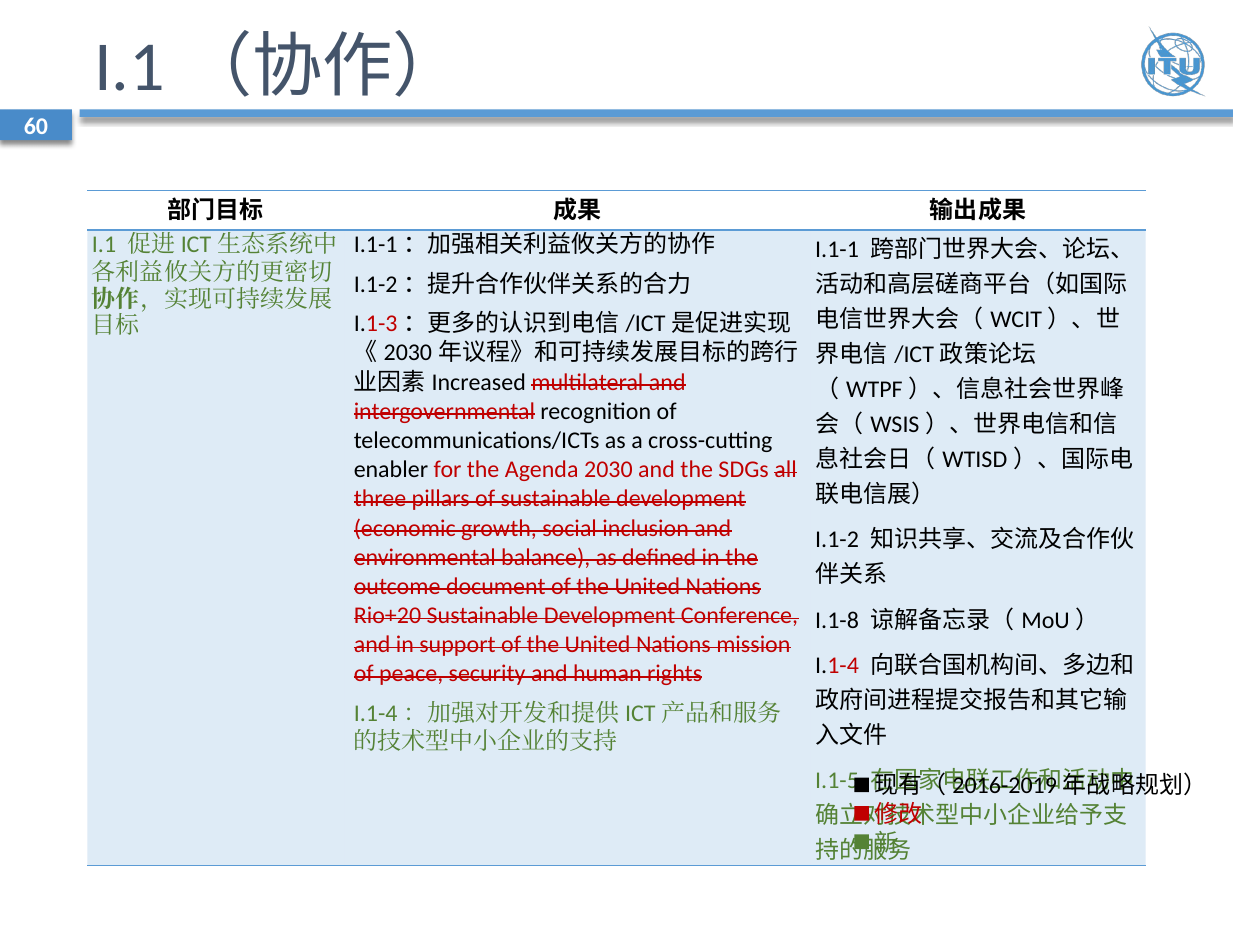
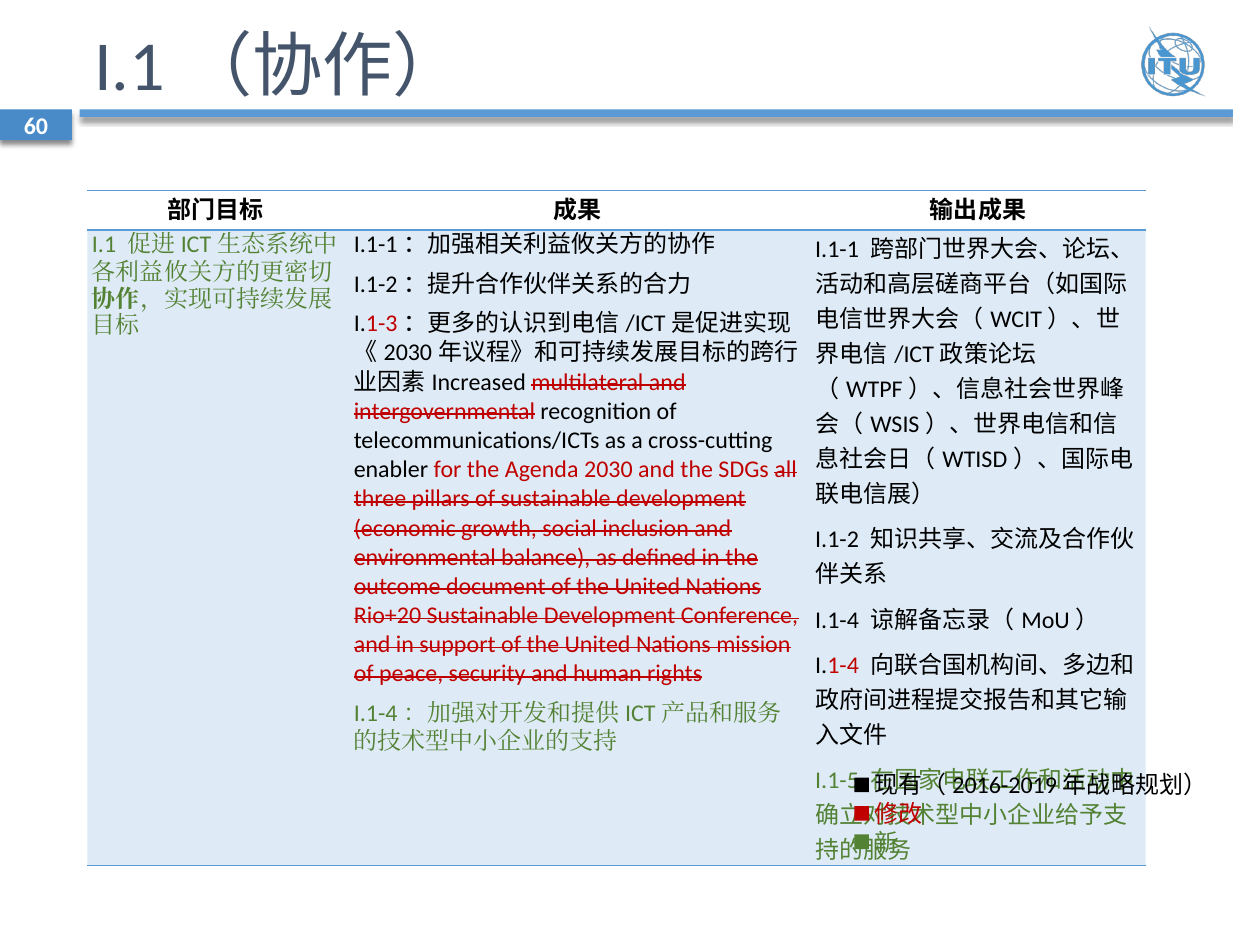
I.1-8: I.1-8 -> I.1-4 (837, 620)
